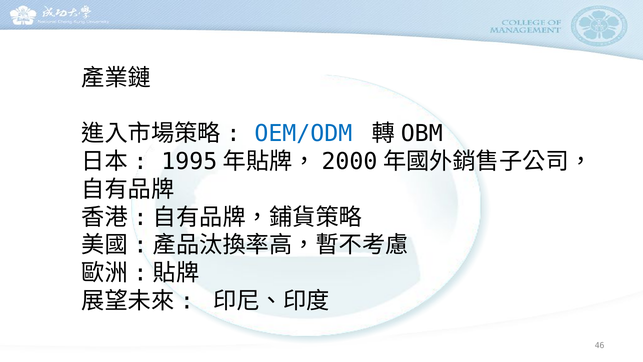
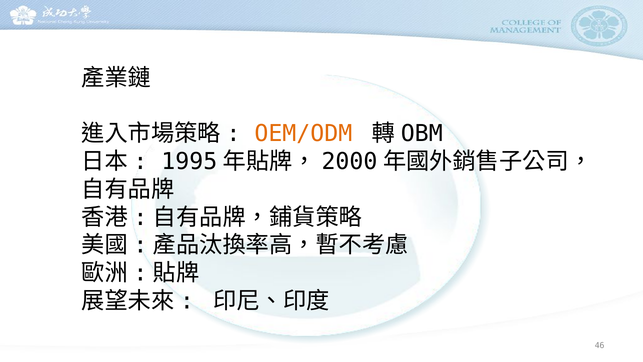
OEM/ODM colour: blue -> orange (303, 134)
